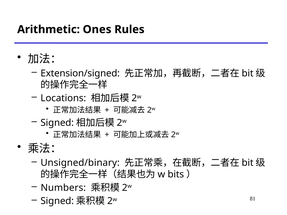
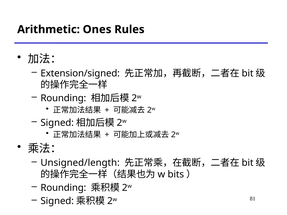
Locations: Locations -> Rounding (63, 98)
Unsigned/binary: Unsigned/binary -> Unsigned/length (80, 163)
Numbers: Numbers -> Rounding (63, 188)
